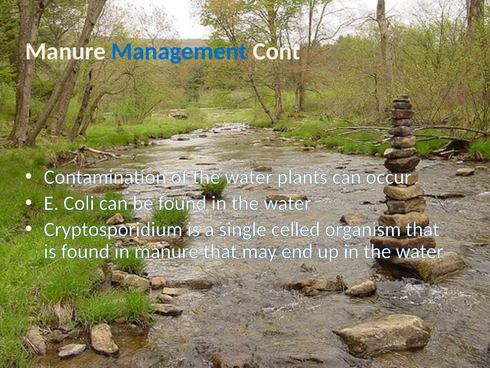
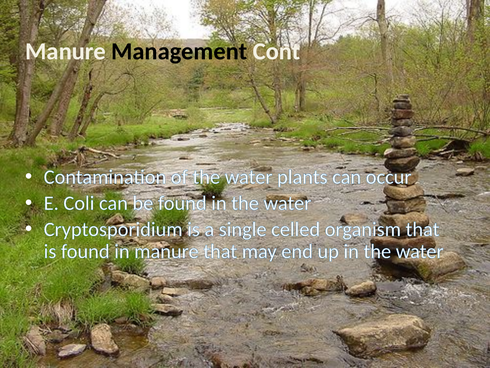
Management colour: blue -> black (179, 51)
